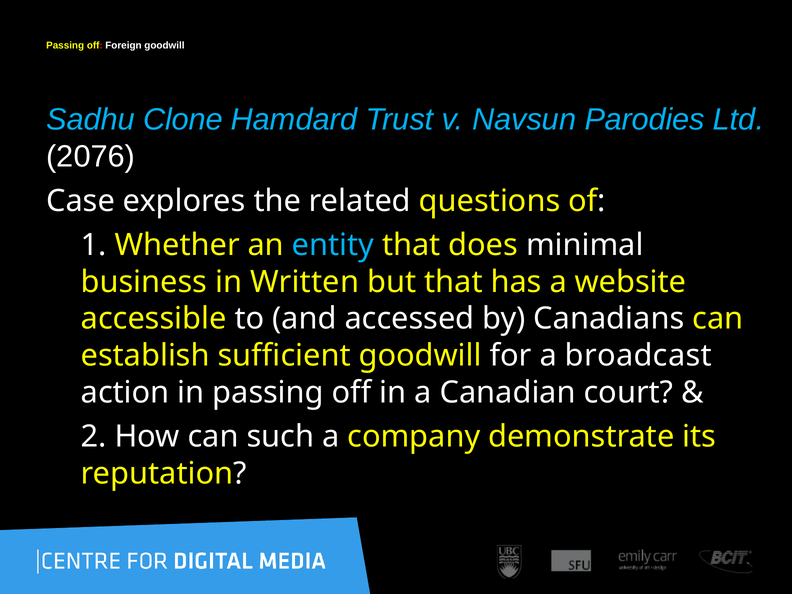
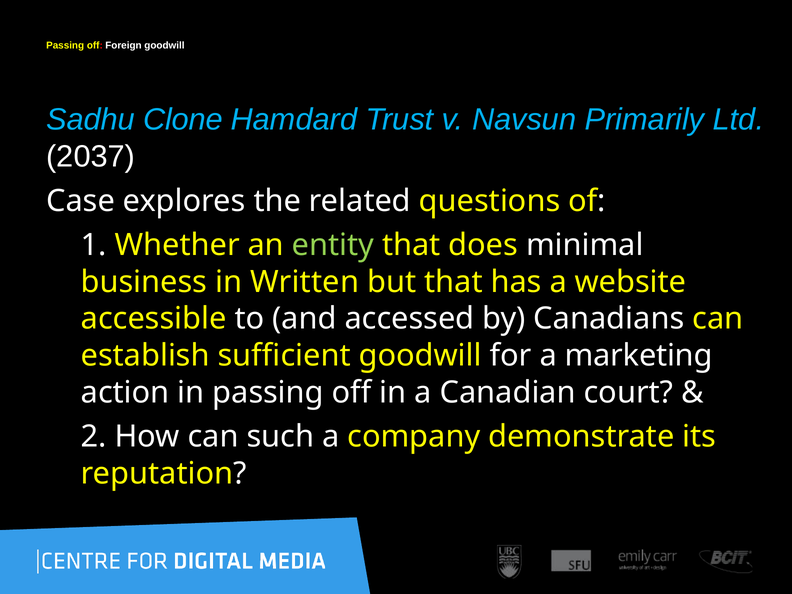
Parodies: Parodies -> Primarily (645, 120)
2076: 2076 -> 2037 (91, 157)
entity colour: light blue -> light green (333, 245)
broadcast: broadcast -> marketing (639, 356)
